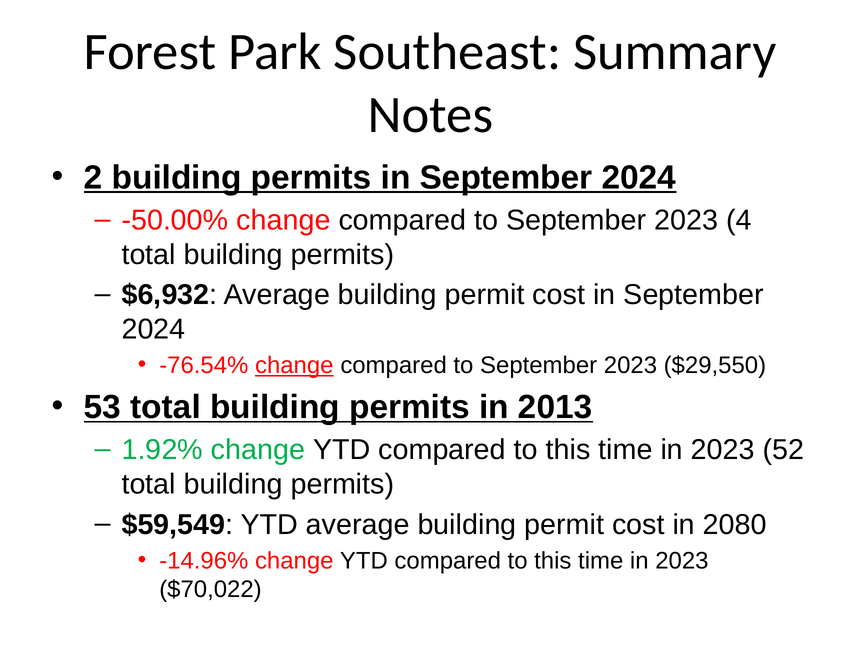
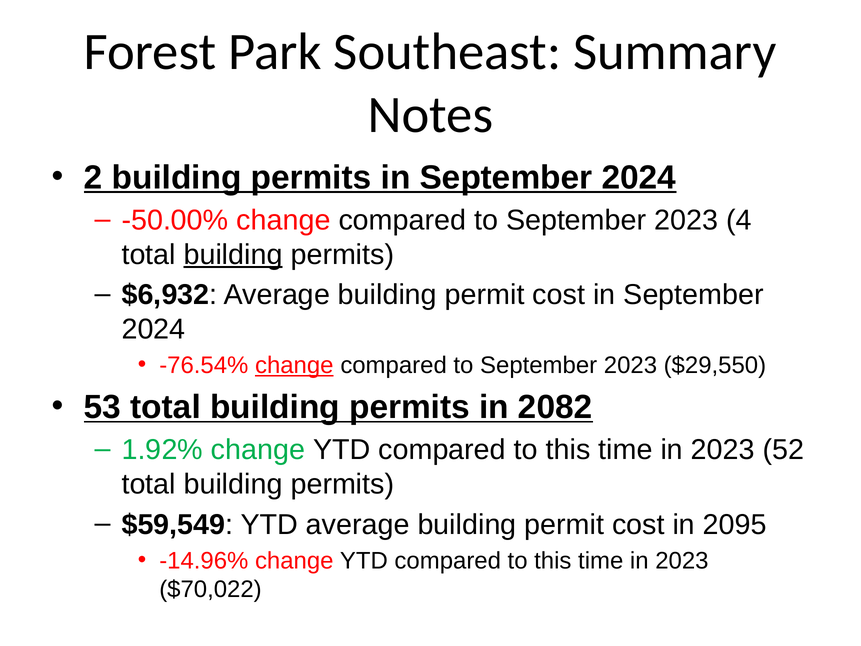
building underline: none -> present (233, 255)
2013: 2013 -> 2082 (555, 407)
2080: 2080 -> 2095 (735, 524)
